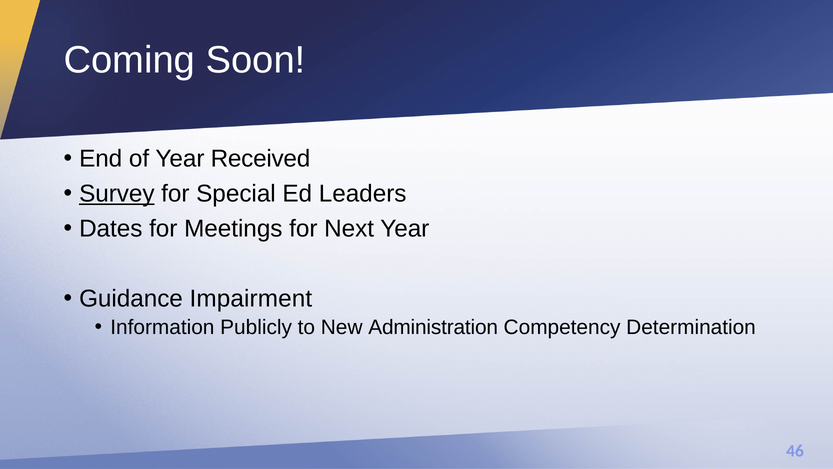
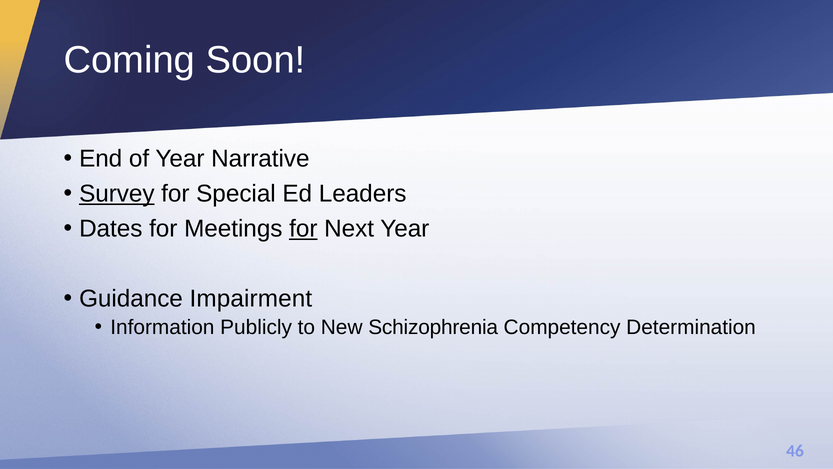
Received: Received -> Narrative (260, 159)
for underline: none -> present (303, 229)
Administration: Administration -> Schizophrenia (433, 327)
